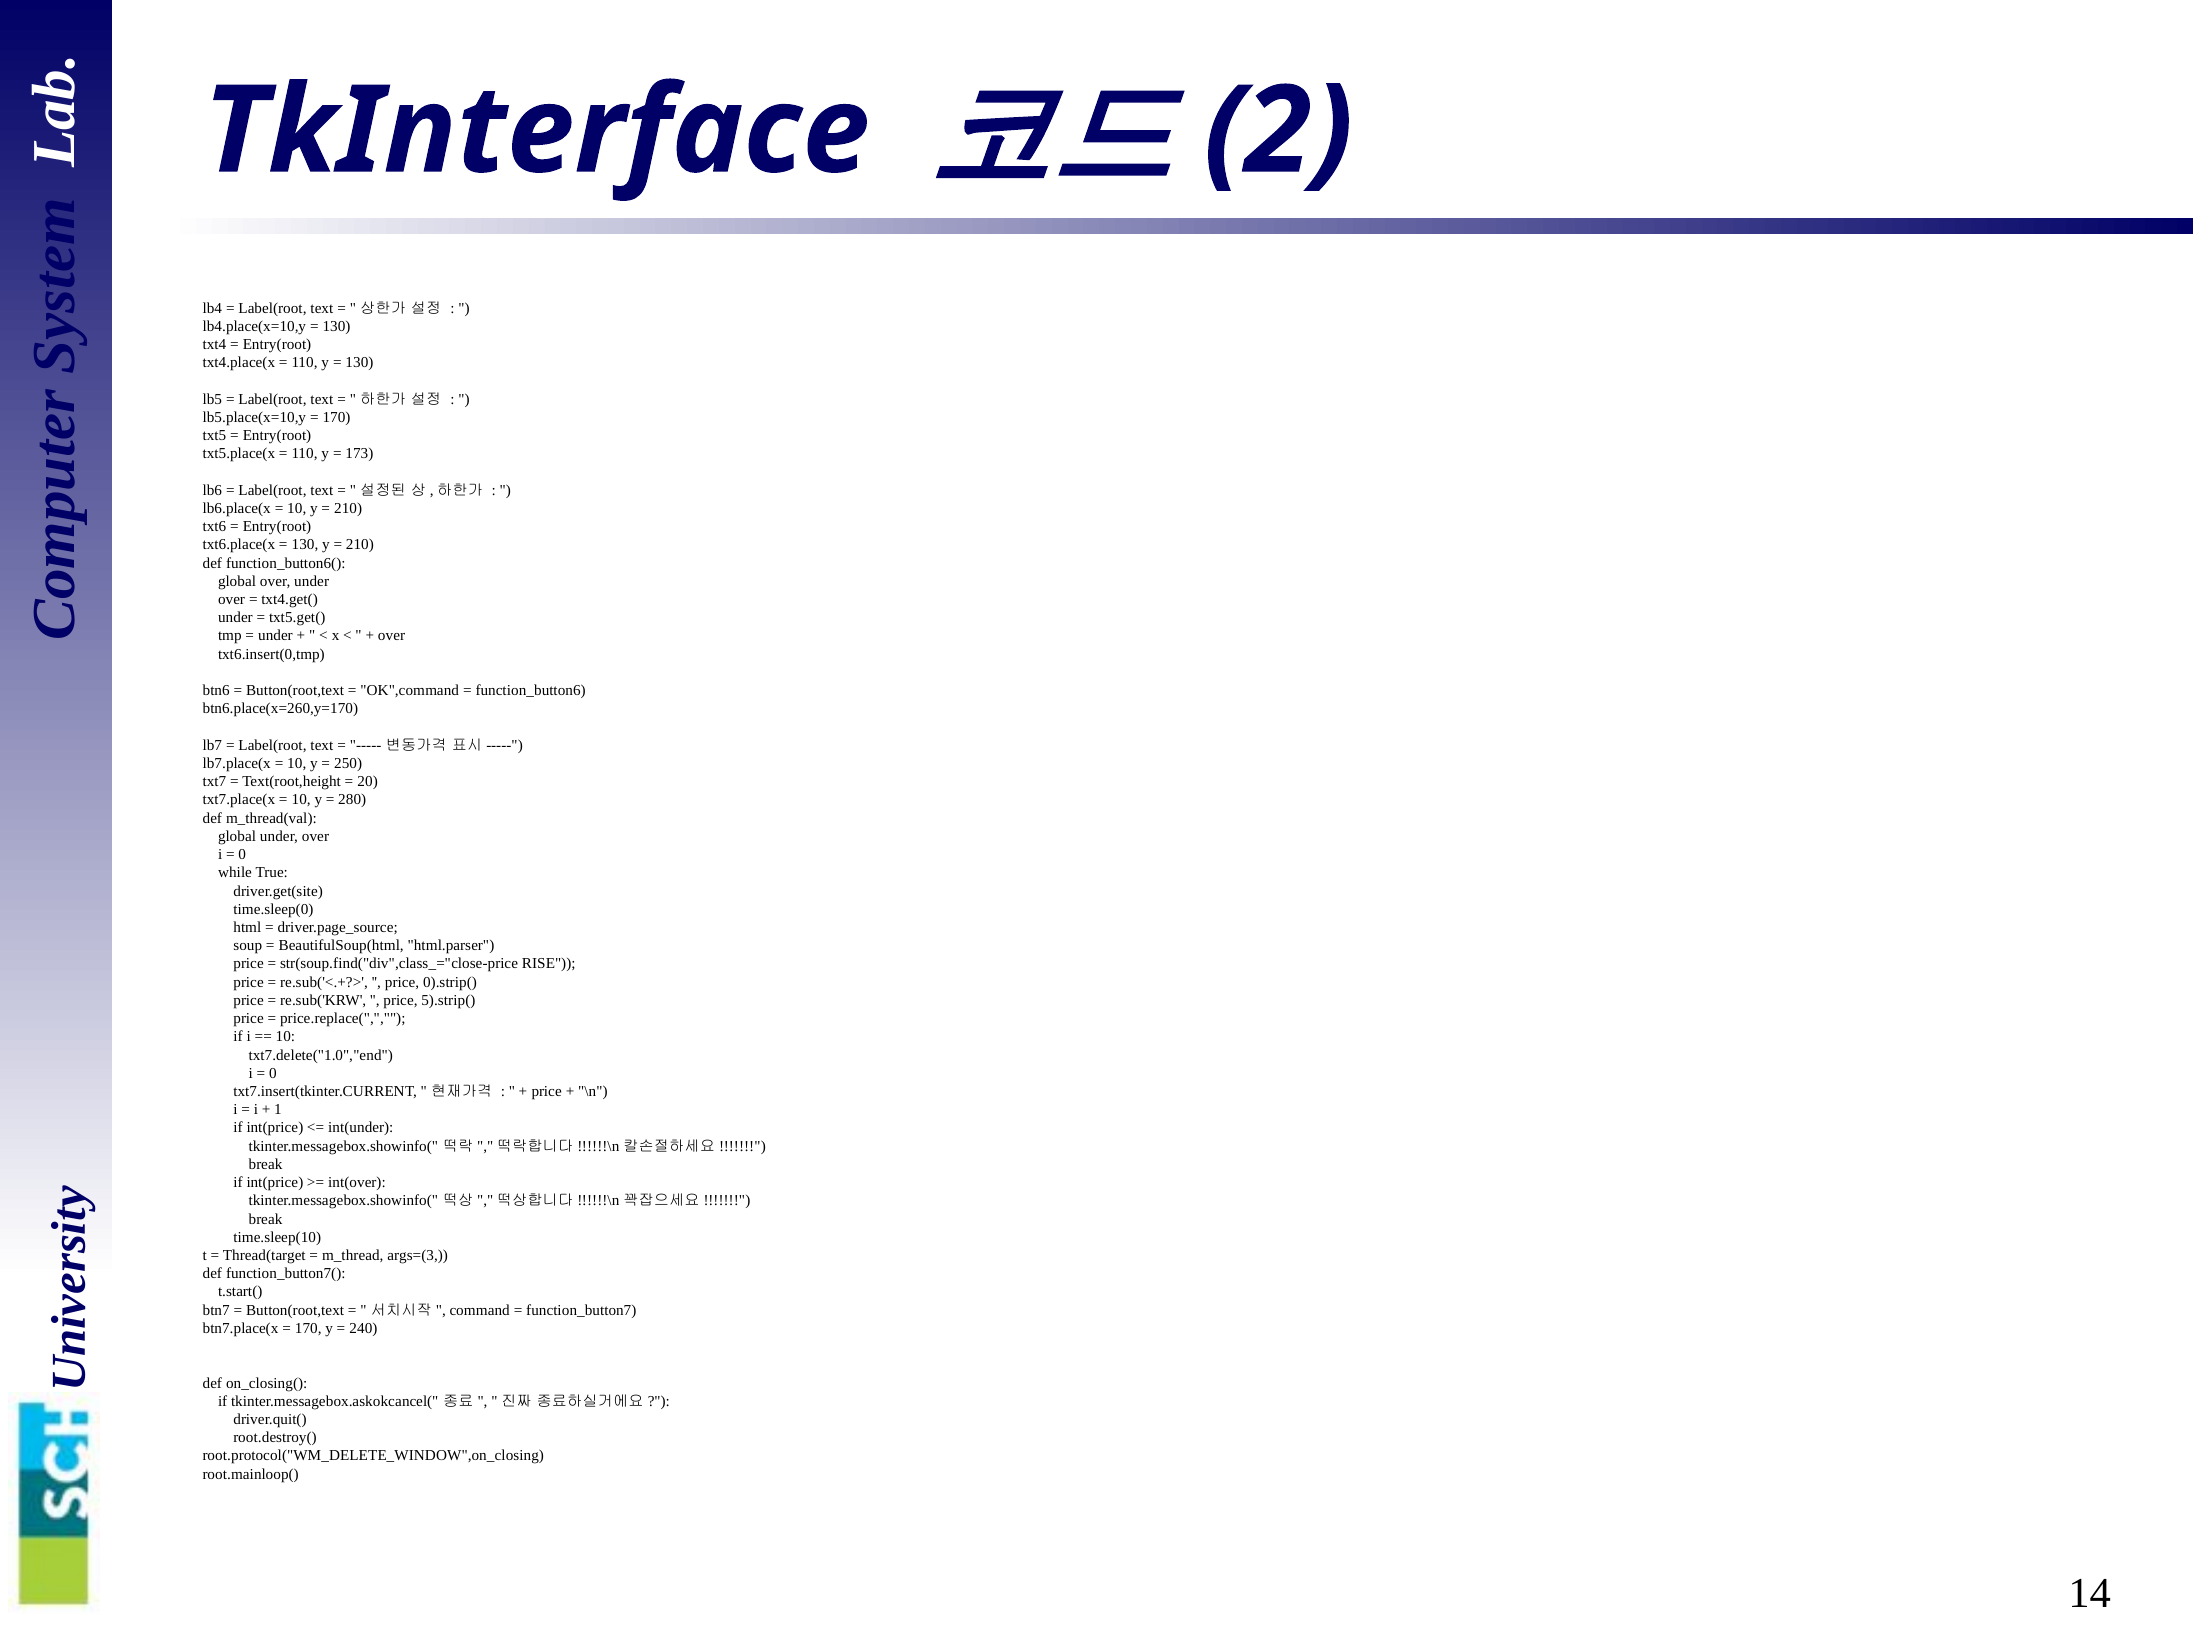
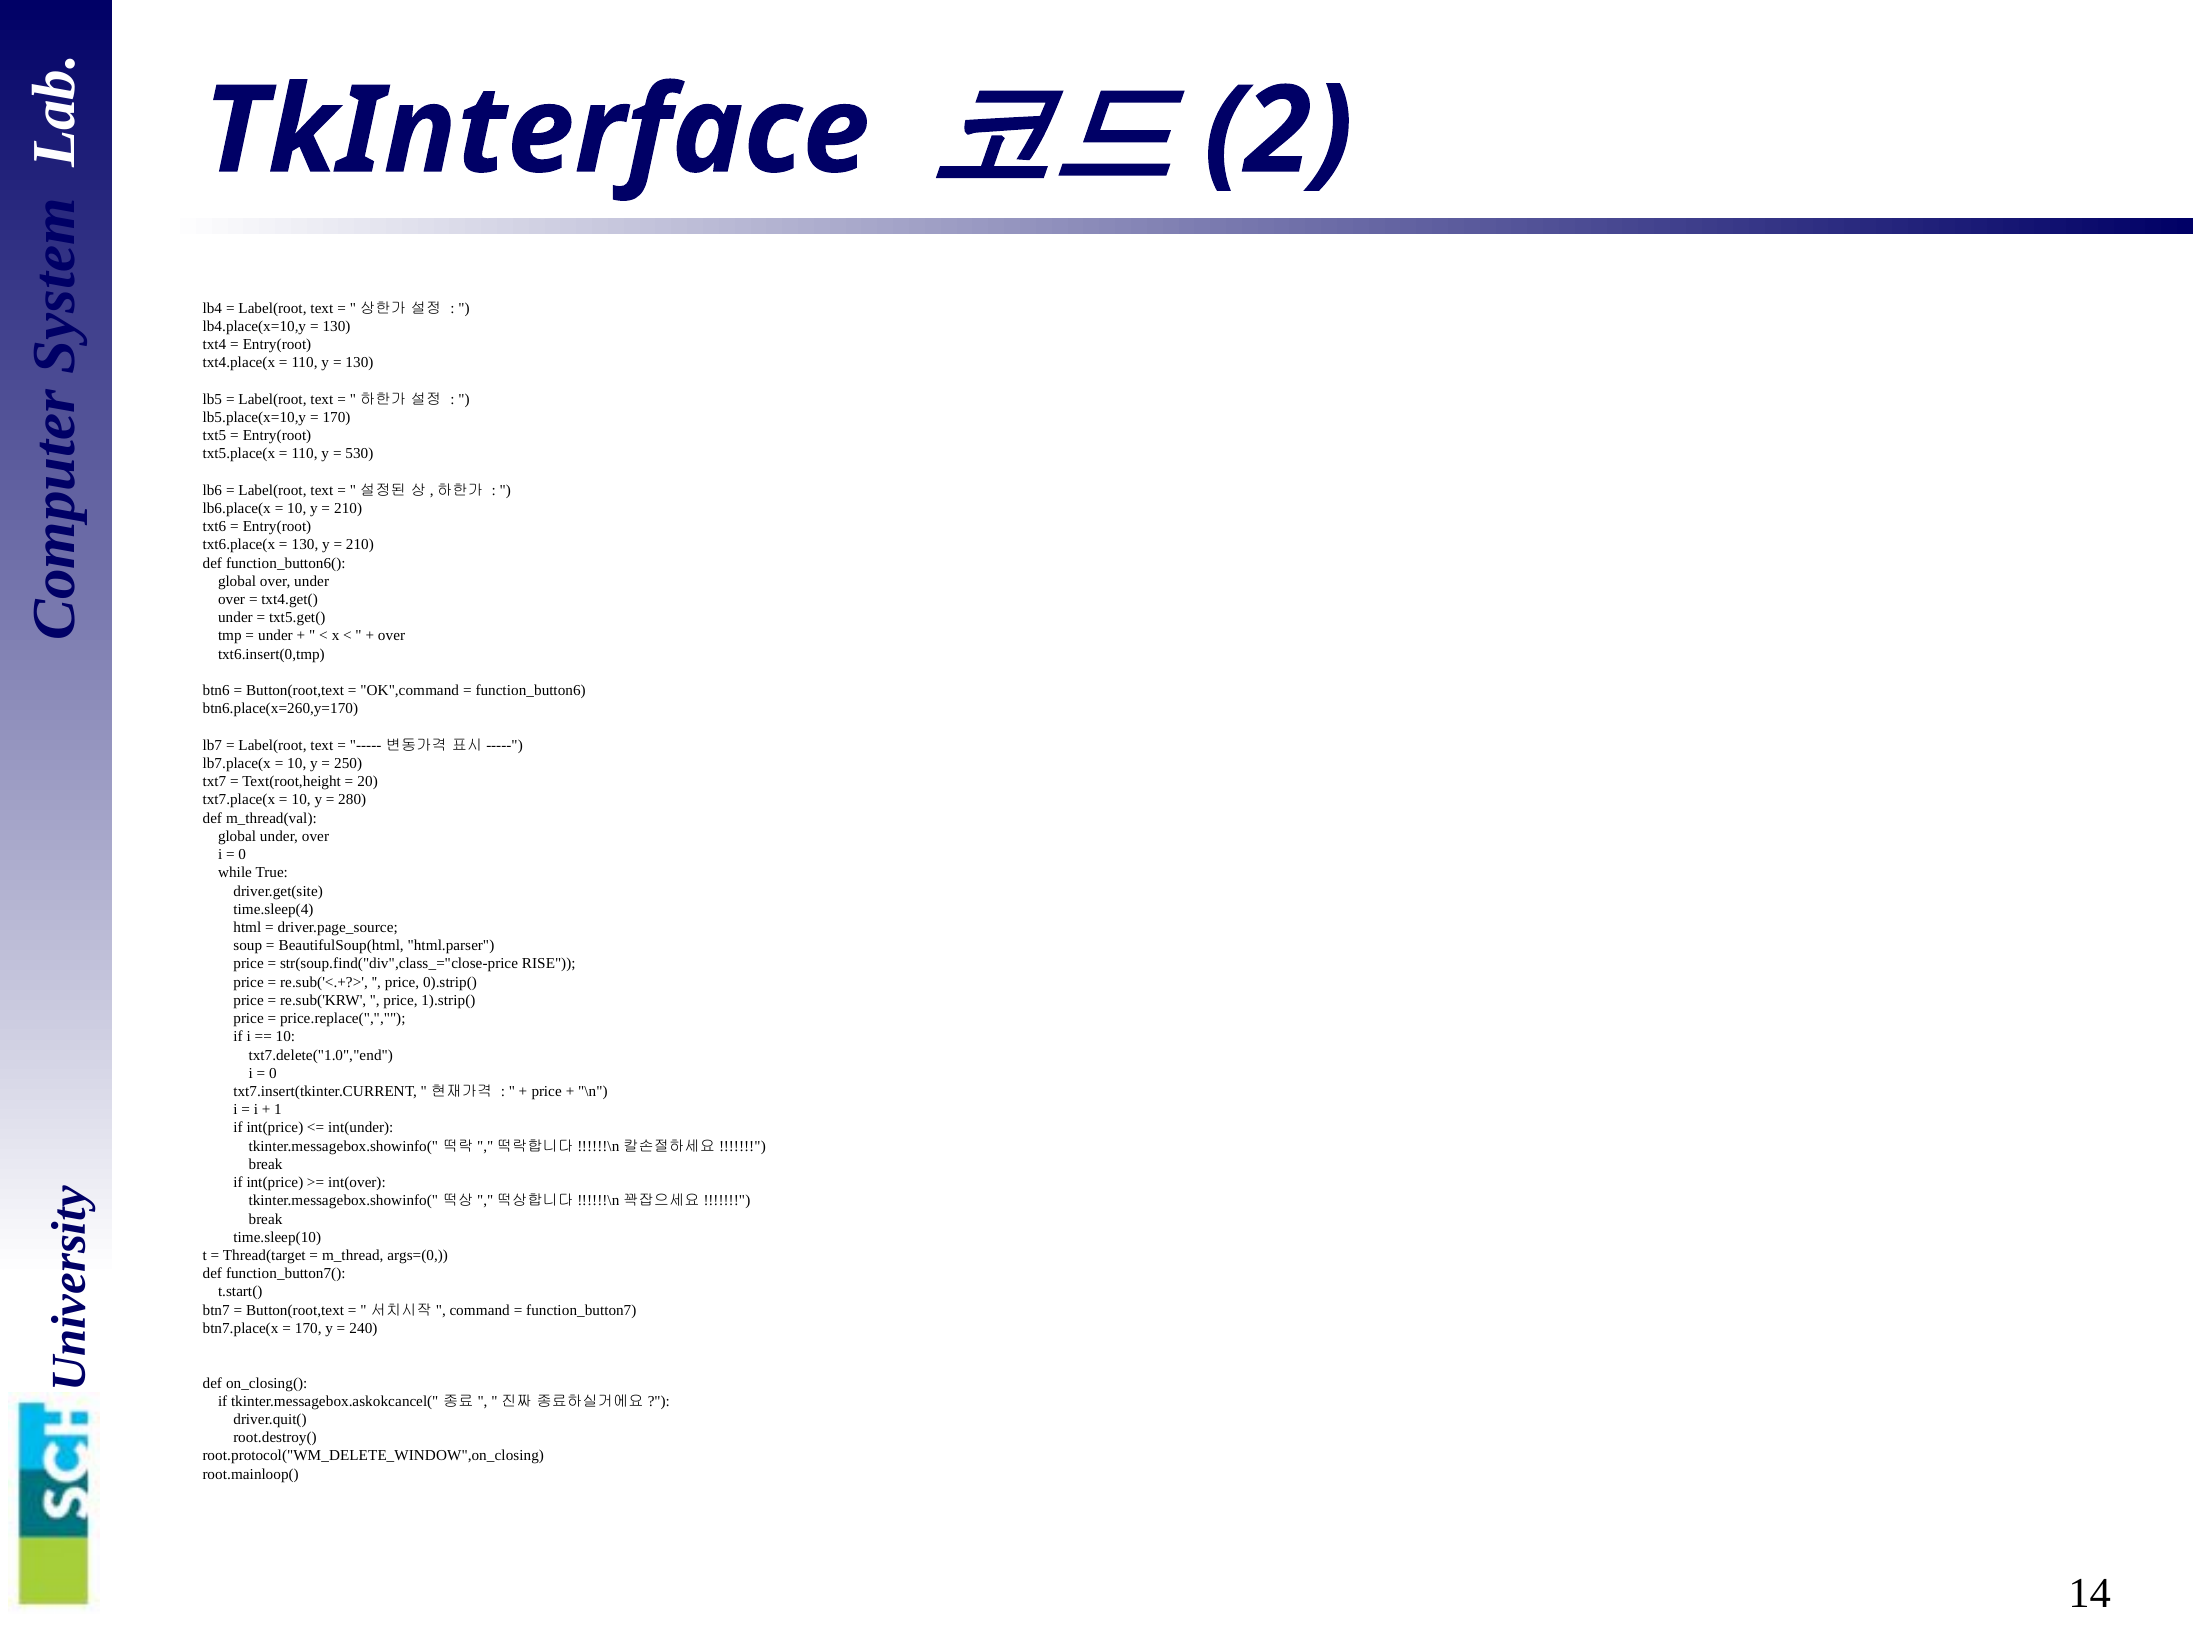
173: 173 -> 530 (359, 454)
time.sleep(0: time.sleep(0 -> time.sleep(4 (273, 909)
5).strip(: 5).strip( -> 1).strip( (448, 1000)
args=(3: args=(3 -> args=(0 (418, 1255)
